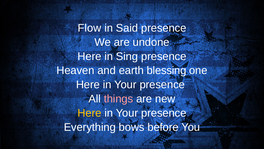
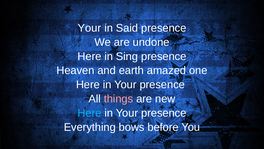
Flow: Flow -> Your (89, 28)
blessing: blessing -> amazed (166, 70)
Here colour: yellow -> light blue (89, 113)
